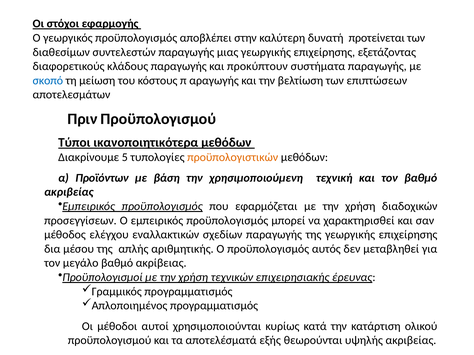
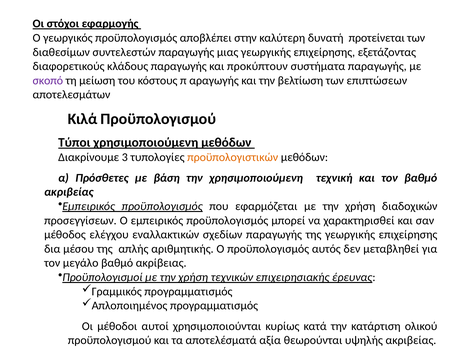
σκοπό colour: blue -> purple (48, 81)
Πριν: Πριν -> Κιλά (83, 119)
Τύποι ικανοποιητικότερα: ικανοποιητικότερα -> χρησιμοποιούμενη (146, 143)
5: 5 -> 3 (125, 158)
Προϊόντων: Προϊόντων -> Πρόσθετες (102, 178)
εξής: εξής -> αξία (270, 341)
